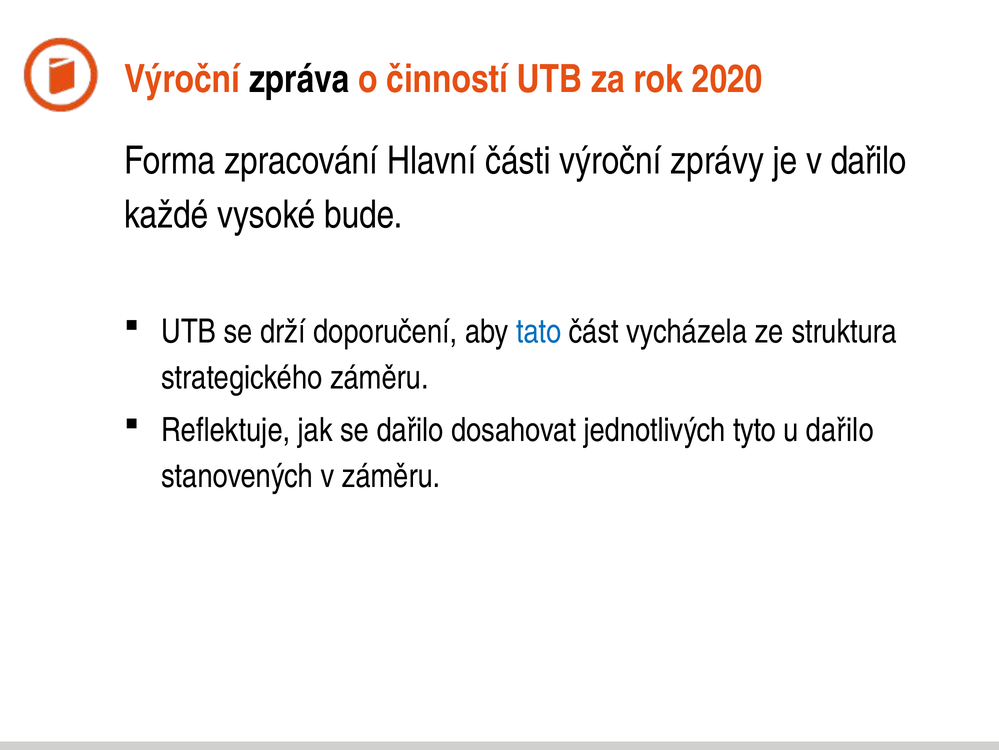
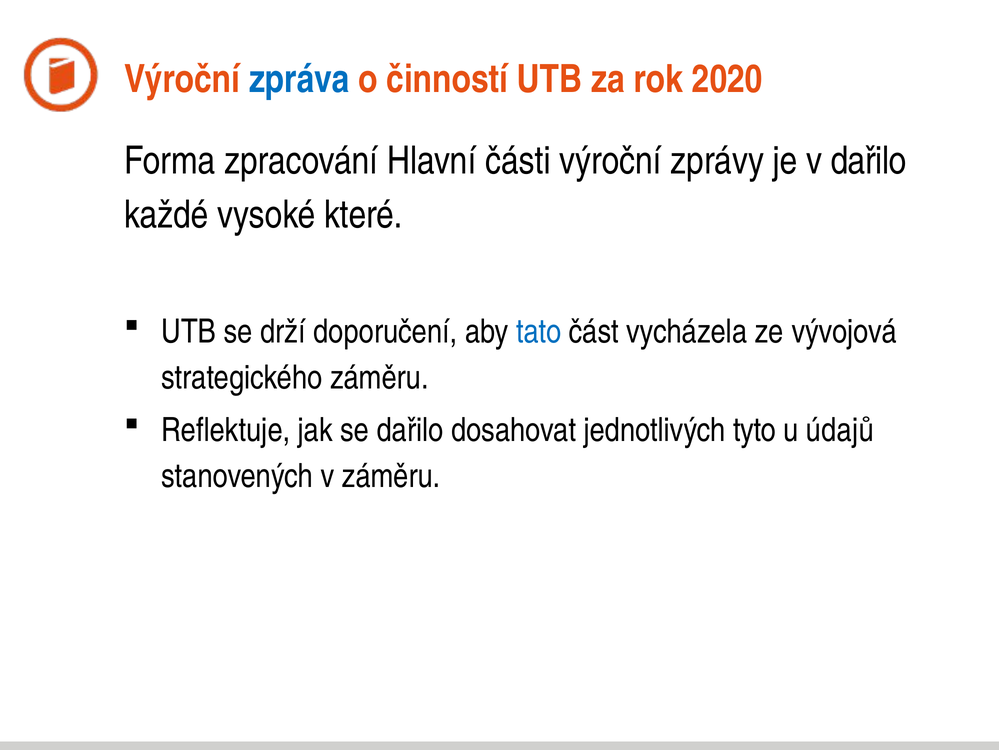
zpráva colour: black -> blue (299, 79)
bude: bude -> které (363, 214)
struktura: struktura -> vývojová (844, 331)
u dařilo: dařilo -> údajů (840, 430)
